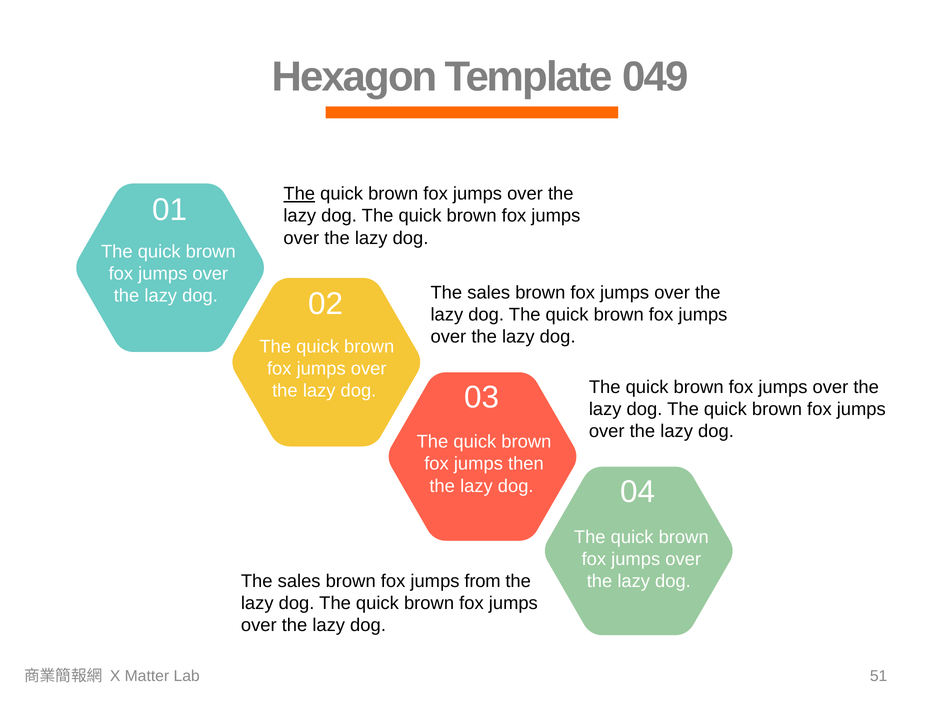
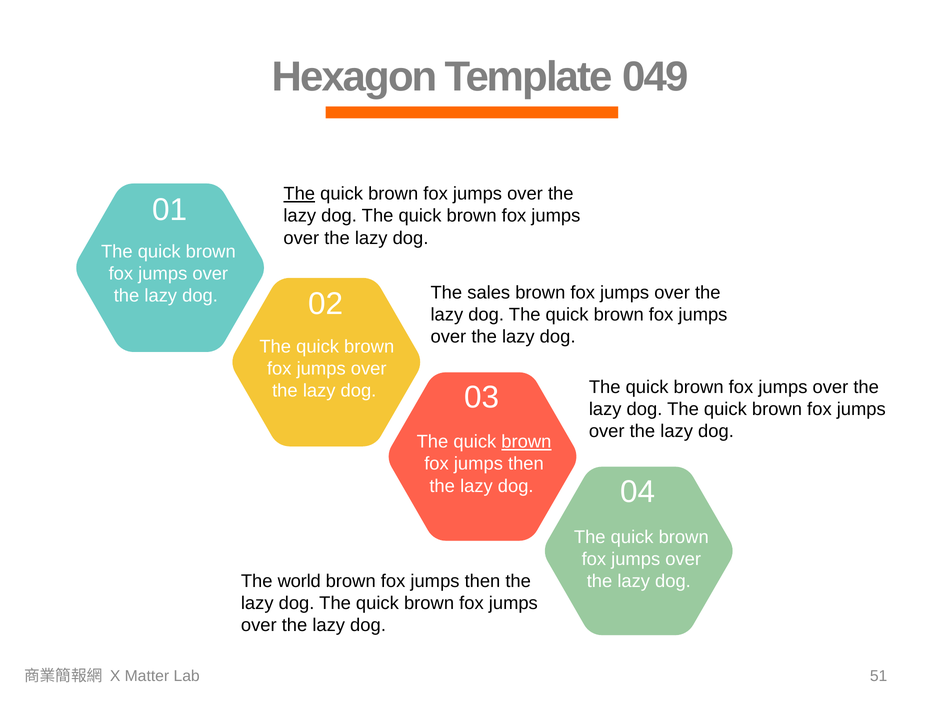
brown underline: none -> present (526, 442)
sales: sales -> world (299, 581)
from: from -> then (482, 581)
